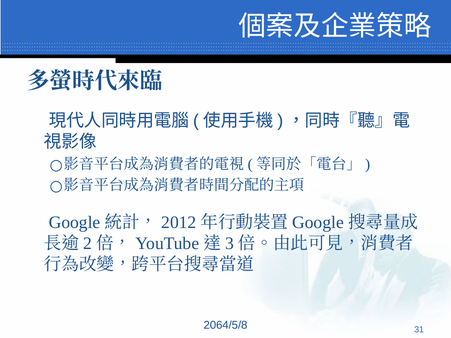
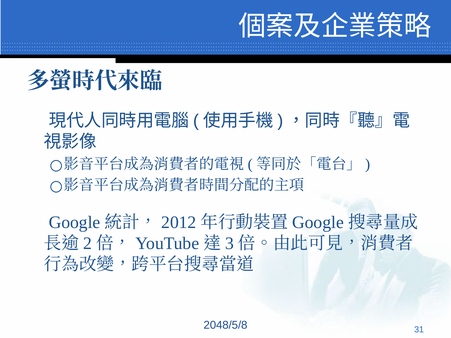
2064/5/8: 2064/5/8 -> 2048/5/8 (225, 326)
